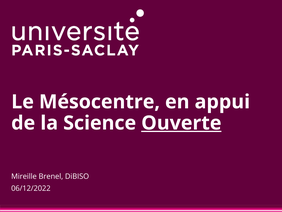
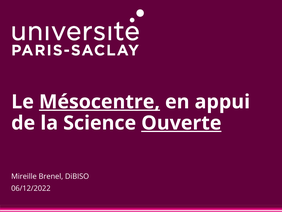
Mésocentre underline: none -> present (99, 102)
